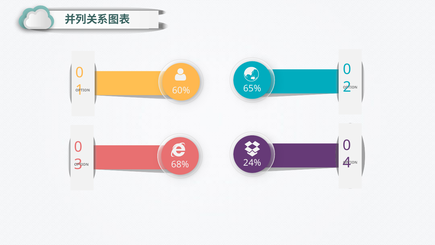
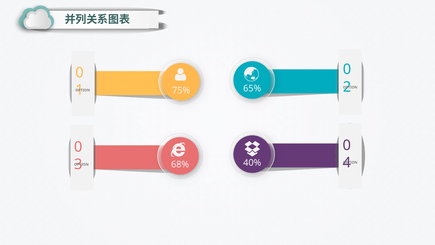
60%: 60% -> 75% (181, 90)
24%: 24% -> 40% (252, 162)
